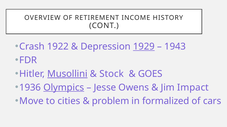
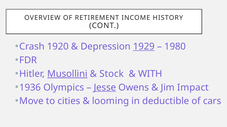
1922: 1922 -> 1920 (58, 47)
1943: 1943 -> 1980 (175, 47)
GOES: GOES -> WITH (150, 74)
Olympics underline: present -> none (64, 88)
Jesse underline: none -> present (105, 88)
problem: problem -> looming (111, 102)
formalized: formalized -> deductible (166, 102)
